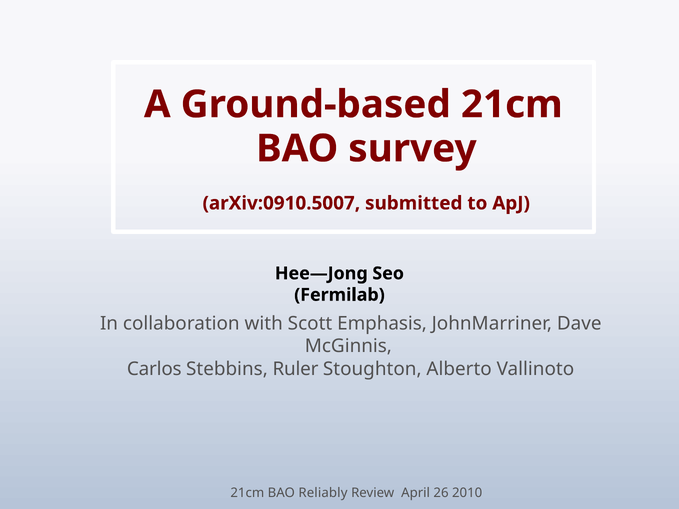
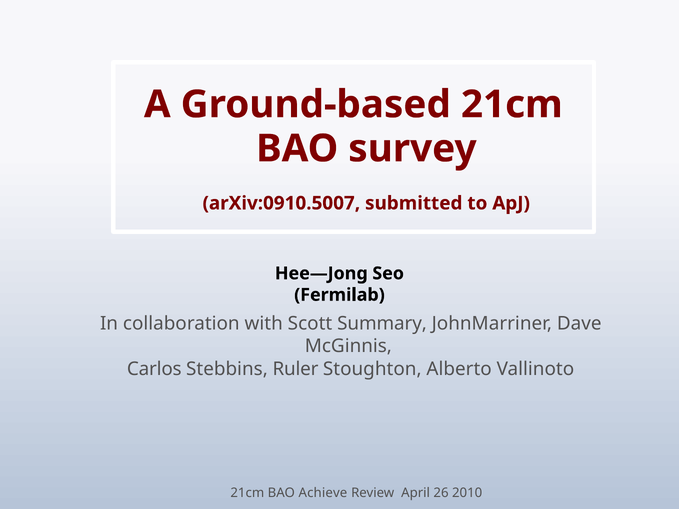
Emphasis: Emphasis -> Summary (382, 324)
Reliably: Reliably -> Achieve (323, 493)
